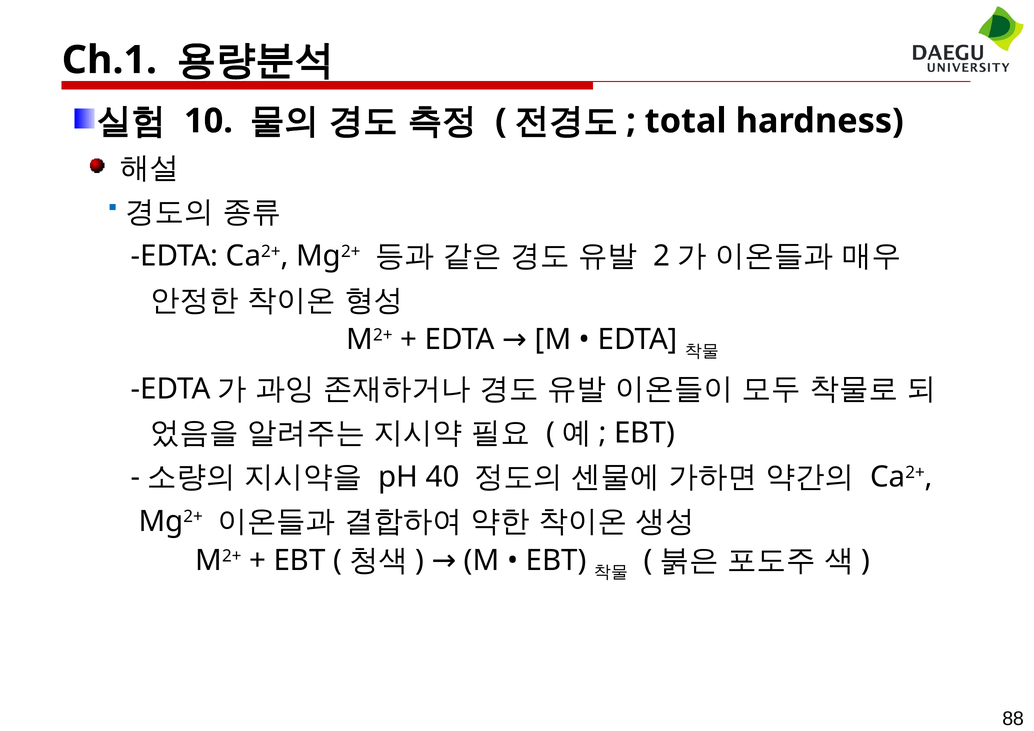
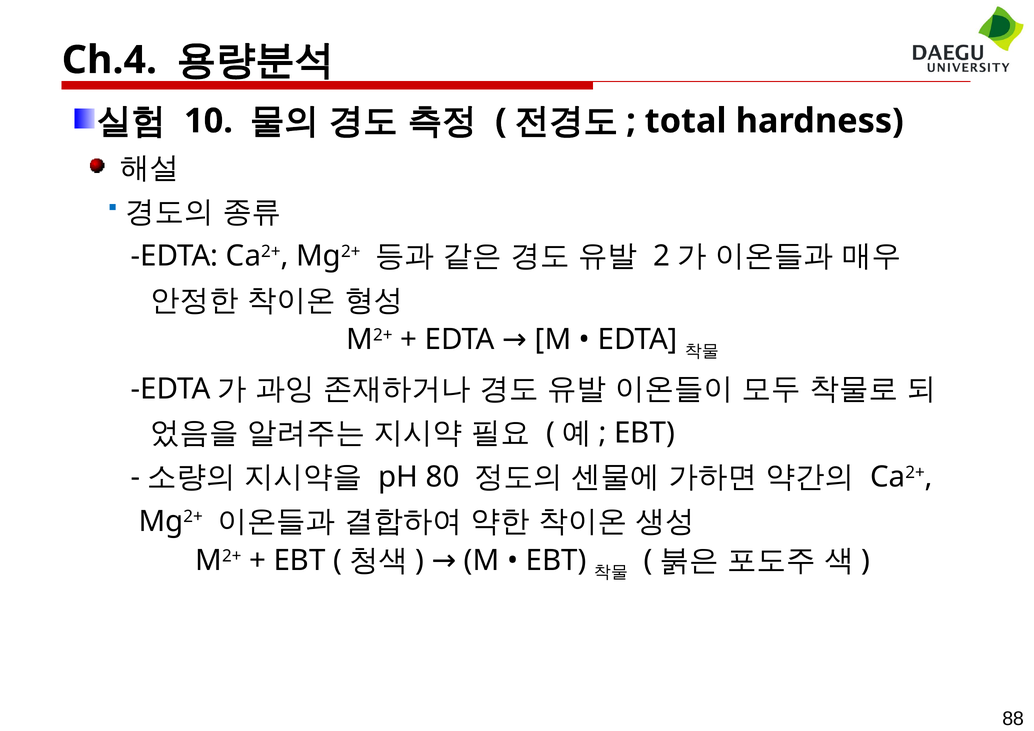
Ch.1: Ch.1 -> Ch.4 (109, 60)
40: 40 -> 80 (443, 477)
